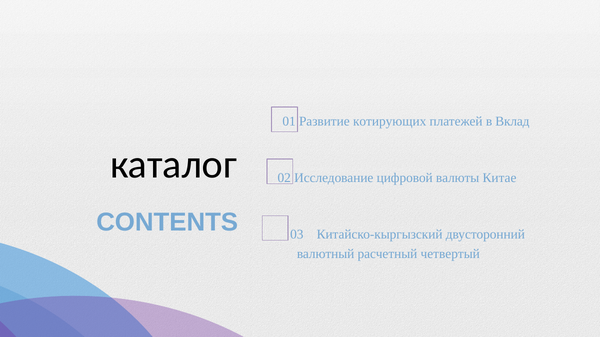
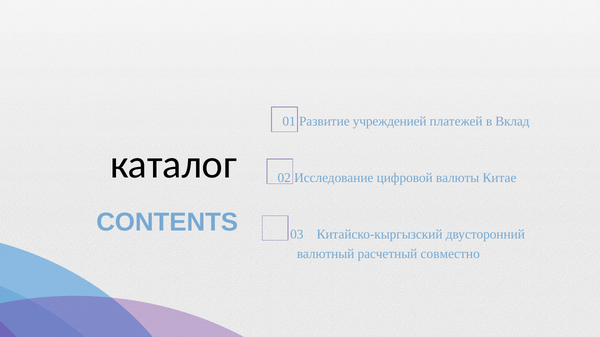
котирующих: котирующих -> учрежденией (390, 121)
четвертый: четвертый -> совместно (450, 254)
